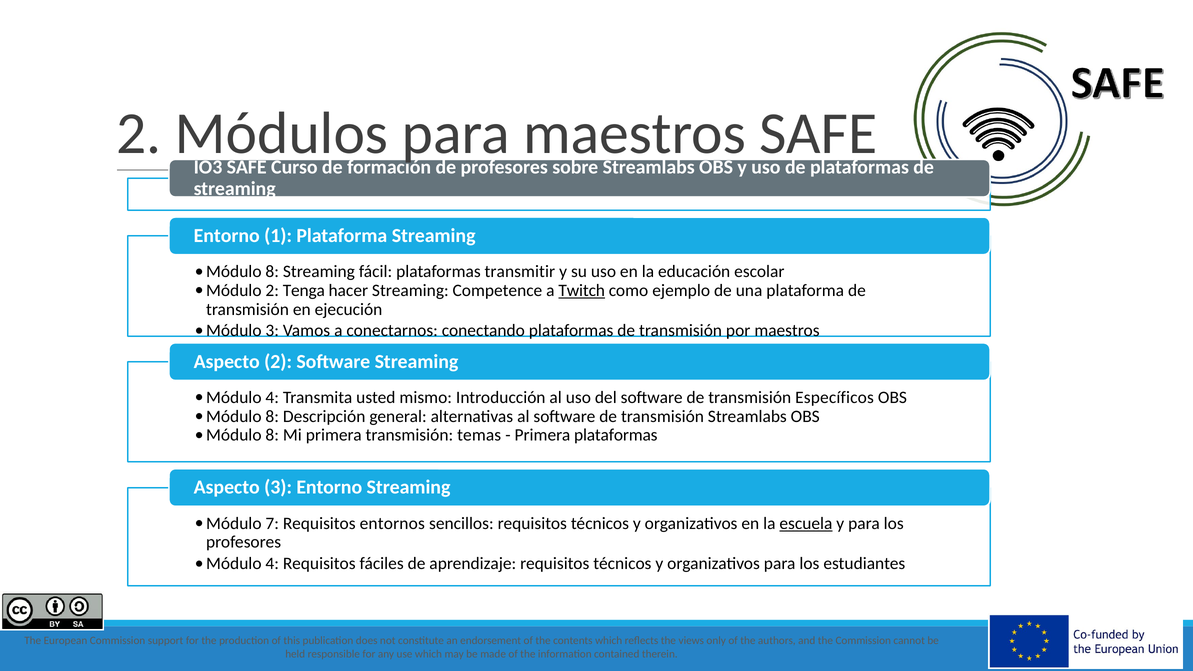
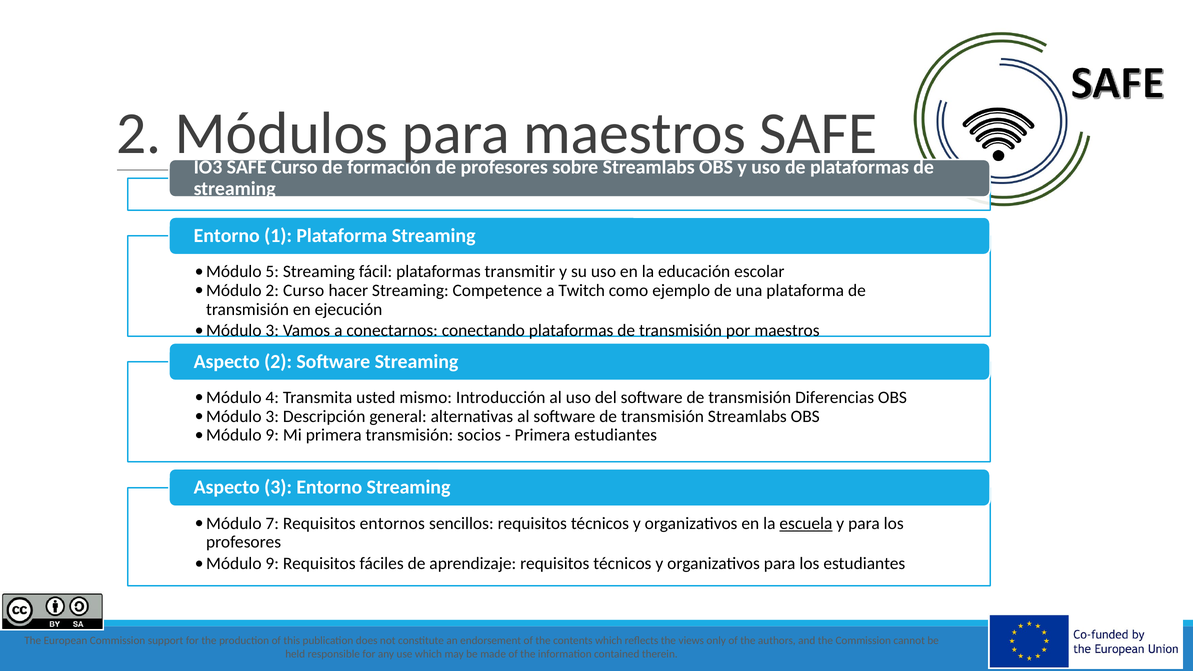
8: 8 -> 5 (272, 272)
2 Tenga: Tenga -> Curso (304, 291)
Twitch underline: present -> none (582, 291)
Específicos: Específicos -> Diferencias (835, 398)
8: 8 -> 3 (272, 416)
8: 8 -> 9 (272, 435)
temas: temas -> socios (479, 435)
Primera plataformas: plataformas -> estudiantes (616, 435)
4: 4 -> 9 (272, 564)
